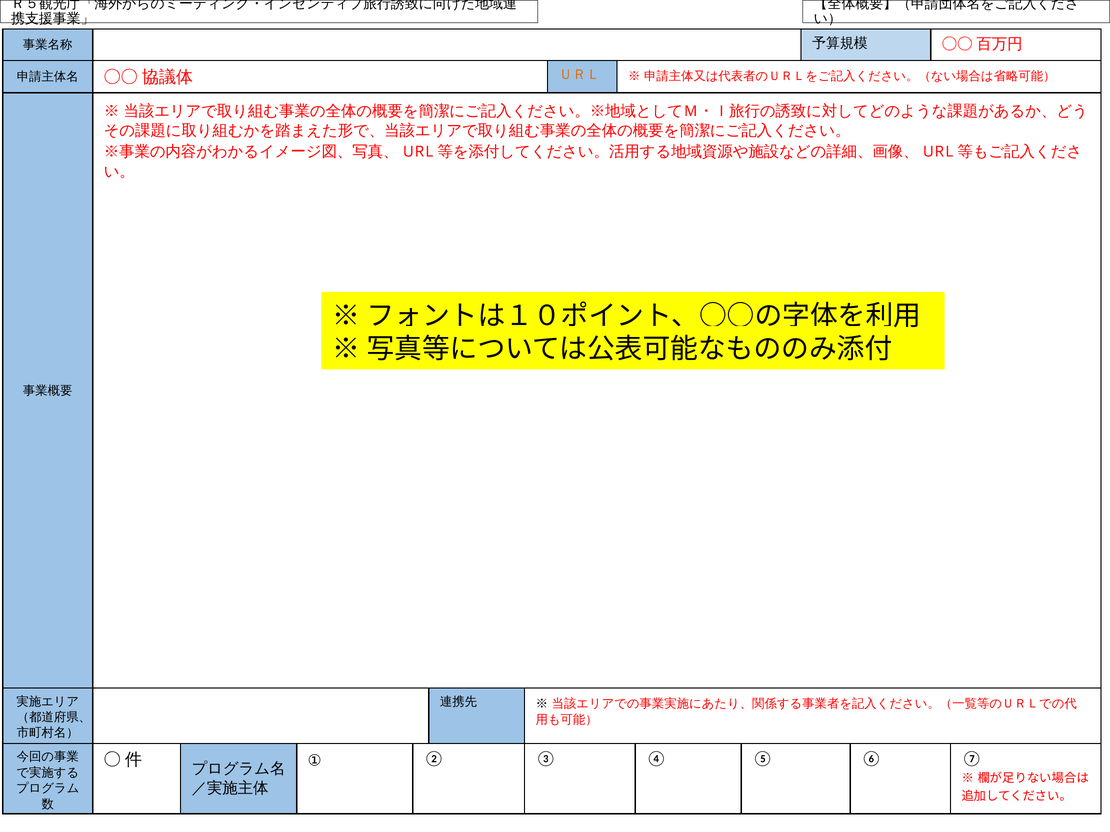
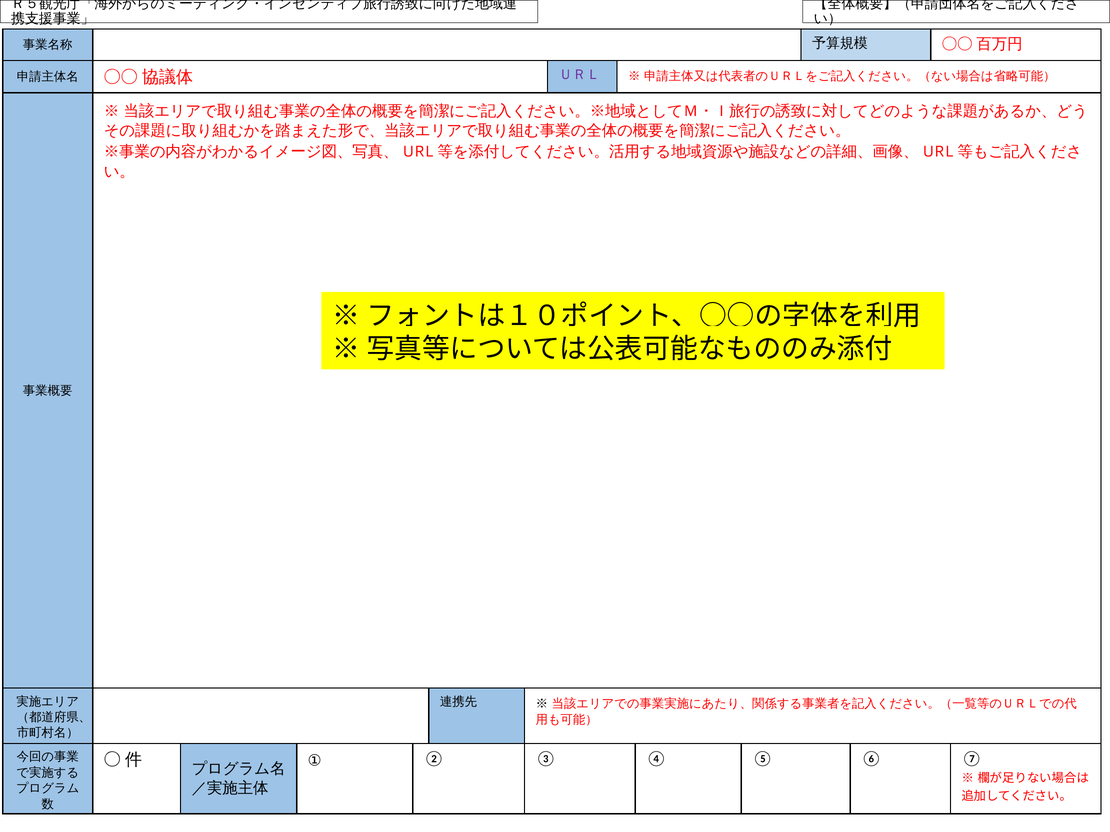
ＵＲＬ colour: orange -> purple (579, 75)
